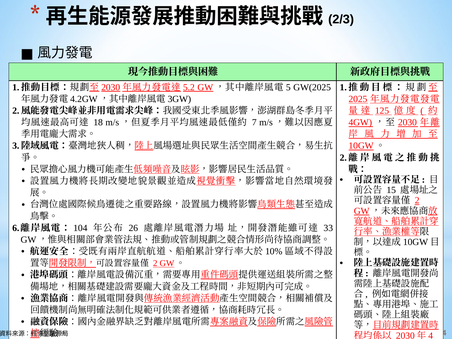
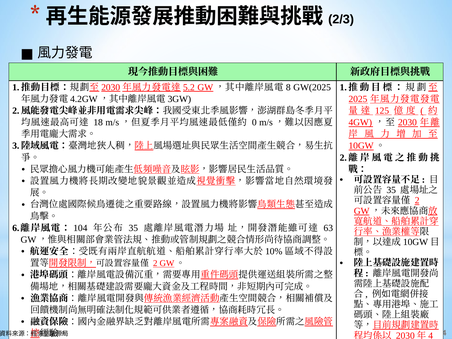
5: 5 -> 8 (288, 87)
7: 7 -> 0 (254, 122)
15: 15 -> 35 (391, 190)
26: 26 -> 35 (133, 228)
33: 33 -> 63 (328, 228)
